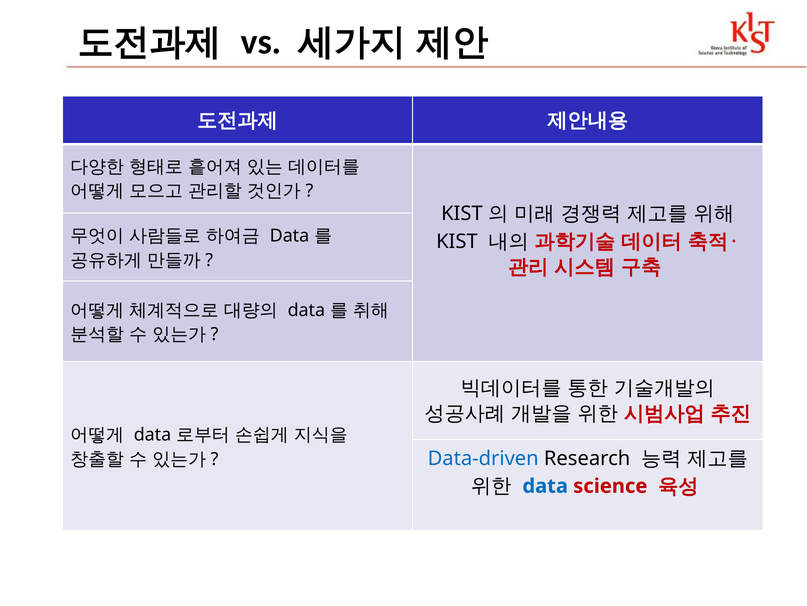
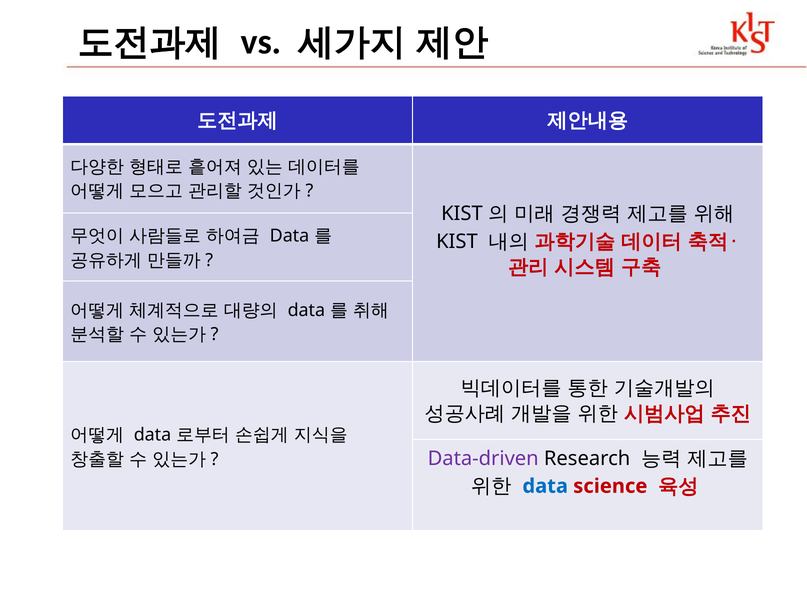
Data-driven colour: blue -> purple (483, 458)
